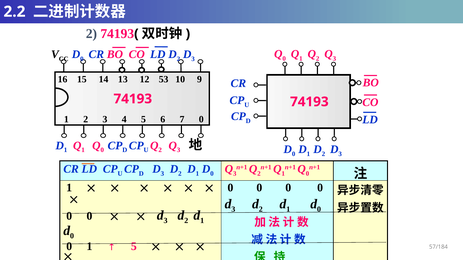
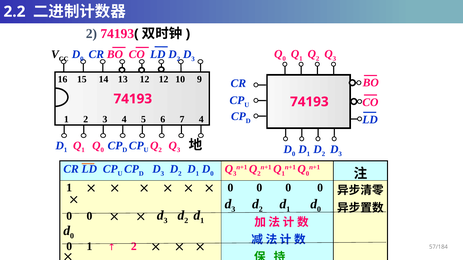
12 53: 53 -> 12 (164, 80)
7 0: 0 -> 4 (201, 120)
5: 5 -> 2 (134, 247)
